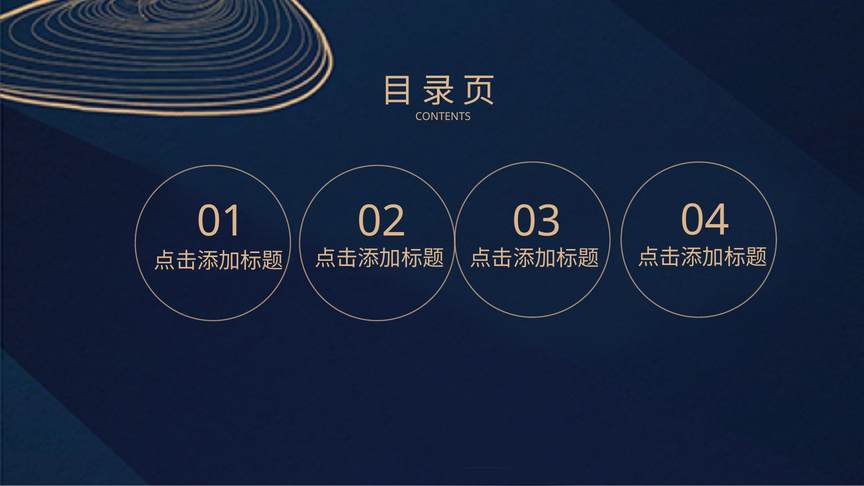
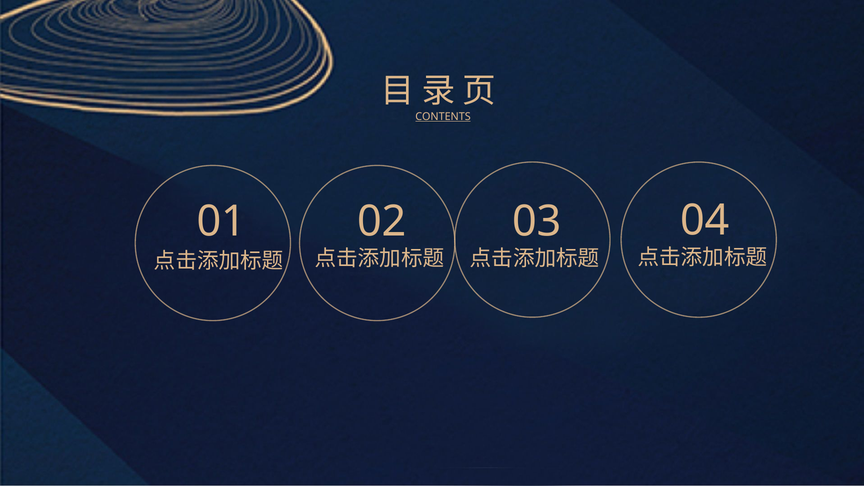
CONTENTS underline: none -> present (443, 116)
